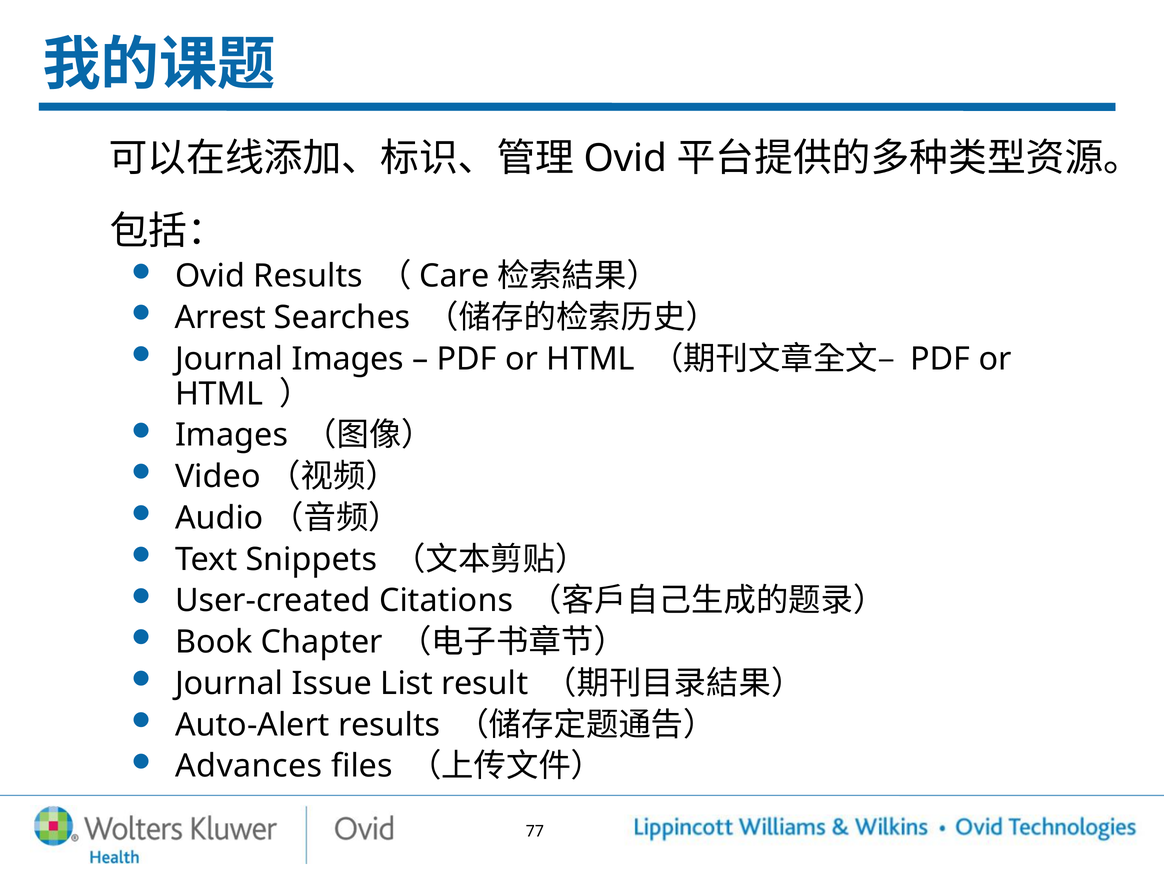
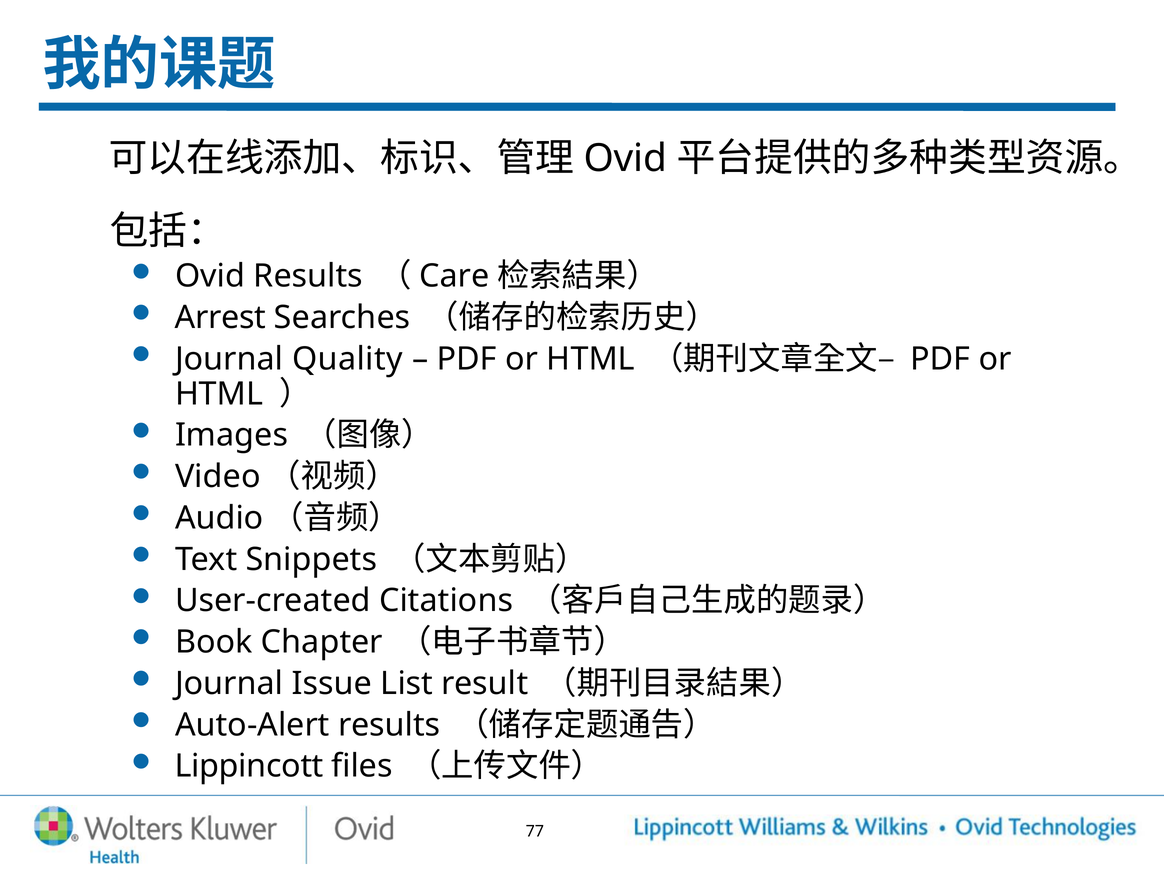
Journal Images: Images -> Quality (348, 359)
Advances: Advances -> Lippincott (249, 766)
